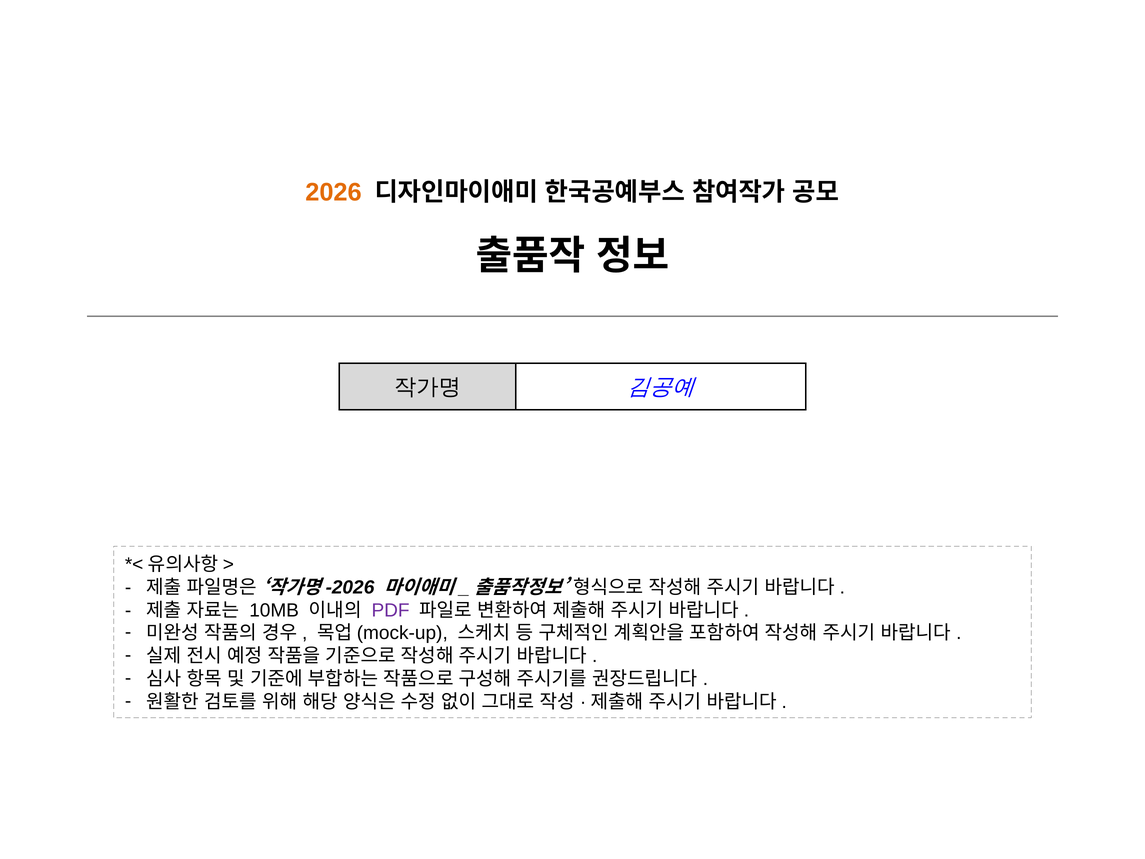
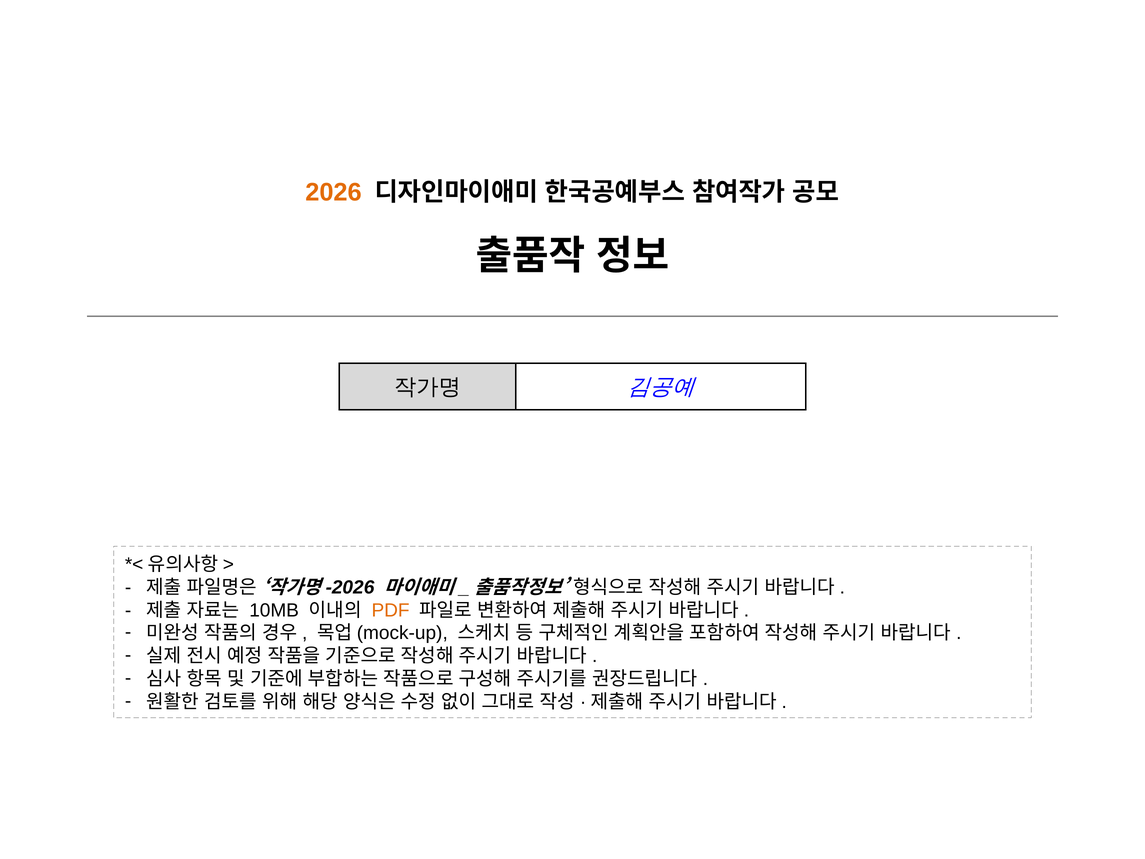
PDF colour: purple -> orange (391, 610)
